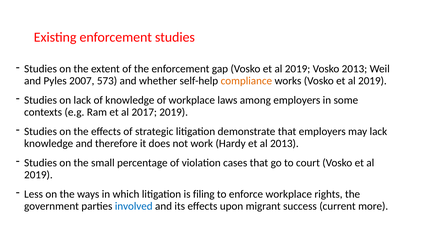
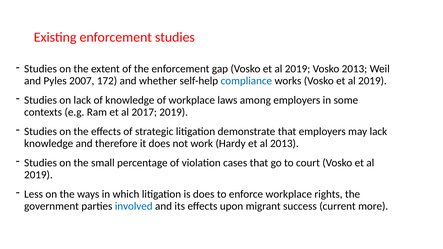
573: 573 -> 172 (107, 81)
compliance colour: orange -> blue (246, 81)
is filing: filing -> does (204, 194)
